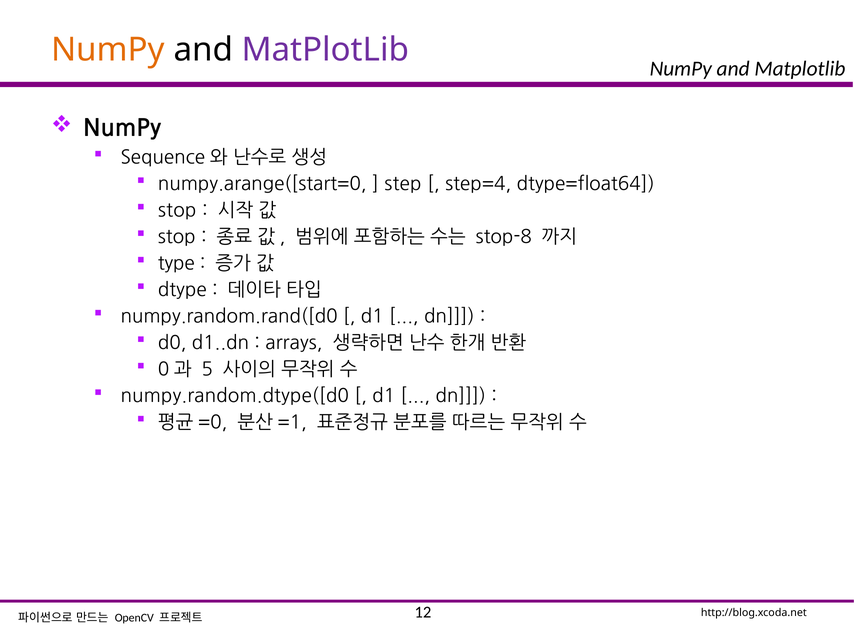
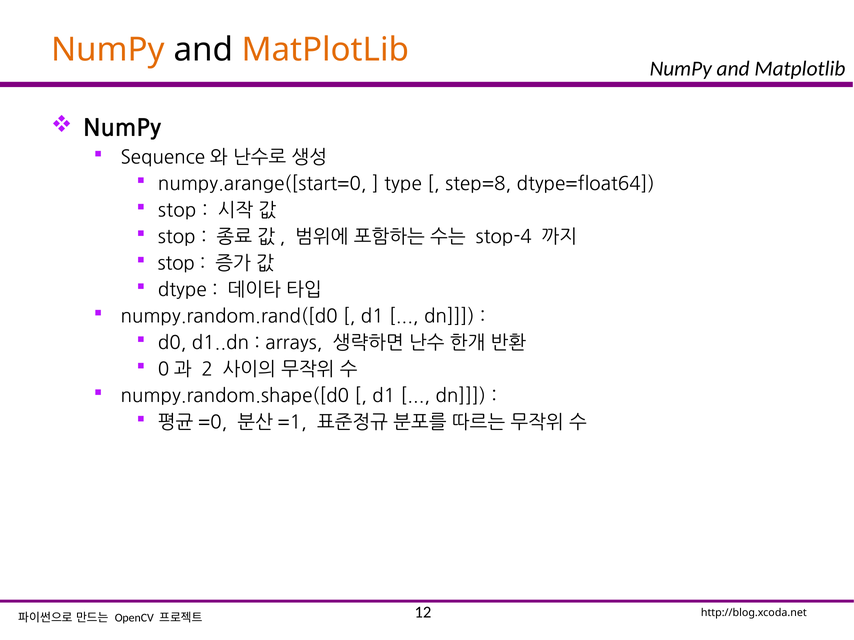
MatPlotLib colour: purple -> orange (325, 50)
step: step -> type (403, 184)
step=4: step=4 -> step=8 (478, 184)
stop-8: stop-8 -> stop-4 (504, 237)
type: type -> stop (176, 264)
5: 5 -> 2 (207, 370)
numpy.random.dtype([d0: numpy.random.dtype([d0 -> numpy.random.shape([d0 (235, 396)
